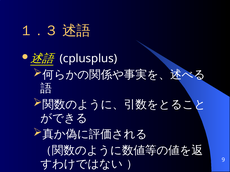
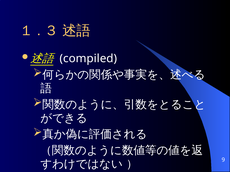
cplusplus: cplusplus -> compiled (88, 59)
